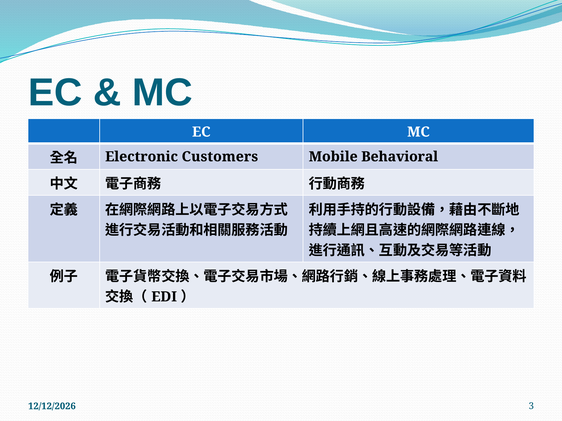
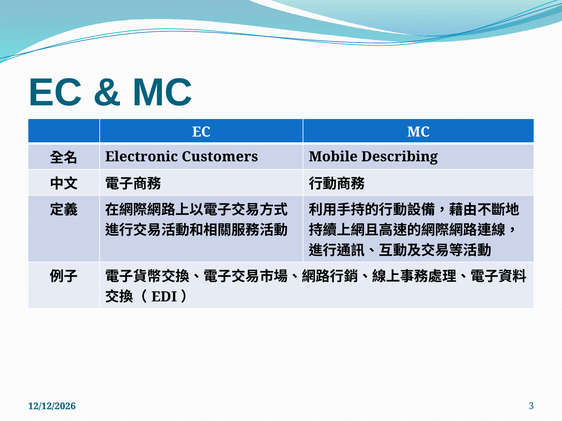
Behavioral: Behavioral -> Describing (400, 157)
